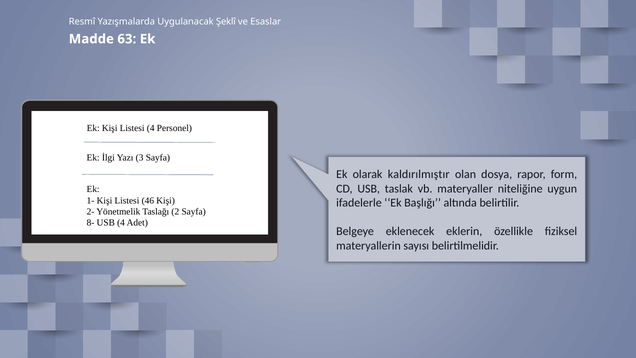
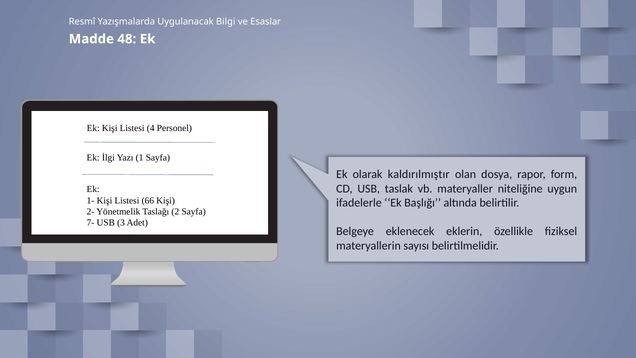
Şeklî: Şeklî -> Bilgi (226, 22)
63: 63 -> 48 (127, 39)
3: 3 -> 1 (140, 158)
46: 46 -> 66 (148, 200)
8-: 8- -> 7- (91, 223)
USB 4: 4 -> 3 (121, 223)
